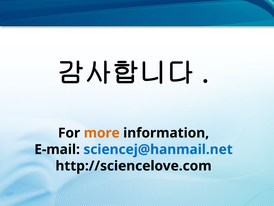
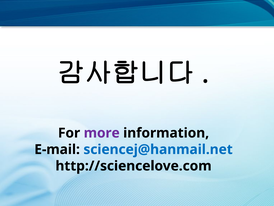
more colour: orange -> purple (102, 133)
